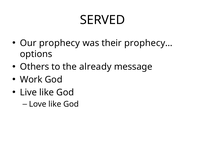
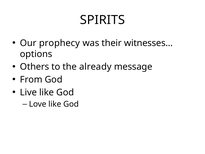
SERVED: SERVED -> SPIRITS (102, 20)
prophecy…: prophecy… -> witnesses… (148, 43)
Work: Work -> From (31, 79)
